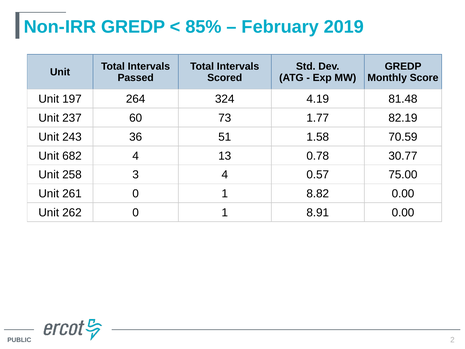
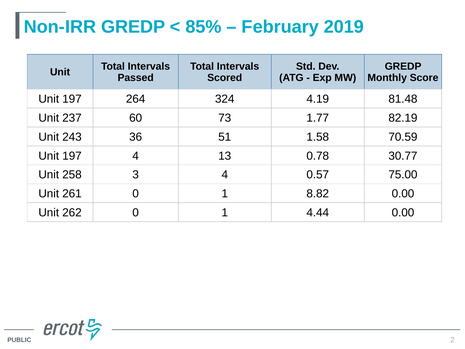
682: 682 -> 197 (72, 156)
8.91: 8.91 -> 4.44 (318, 212)
